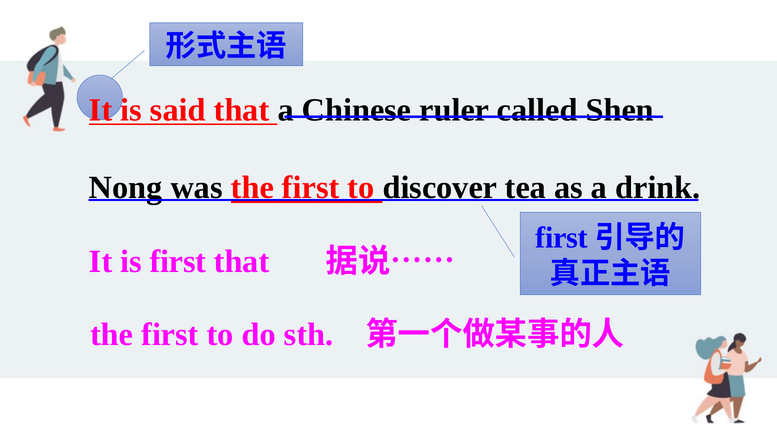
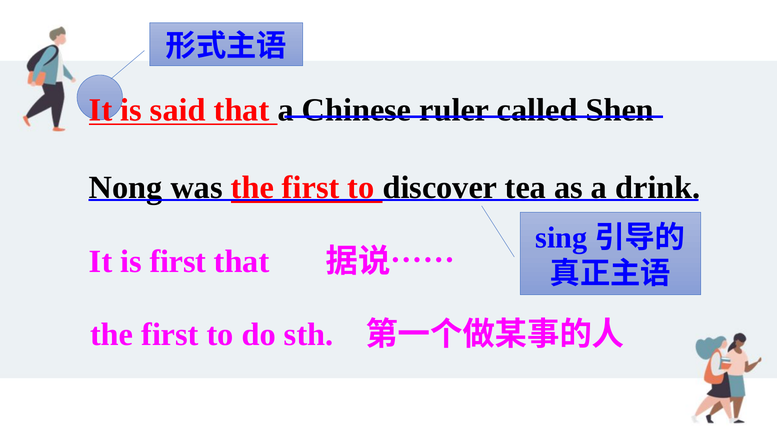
first: first -> sing (561, 238)
